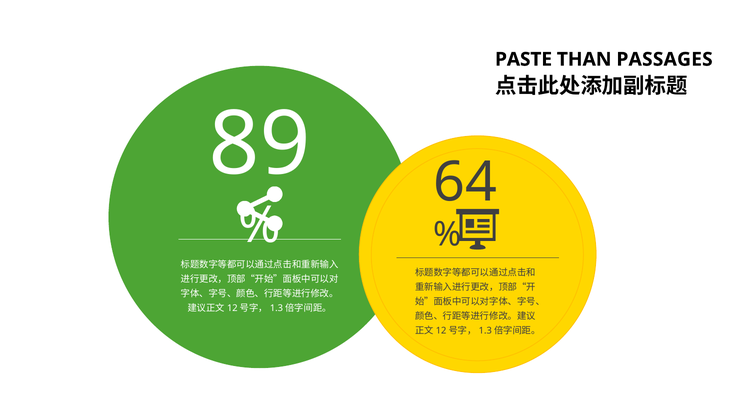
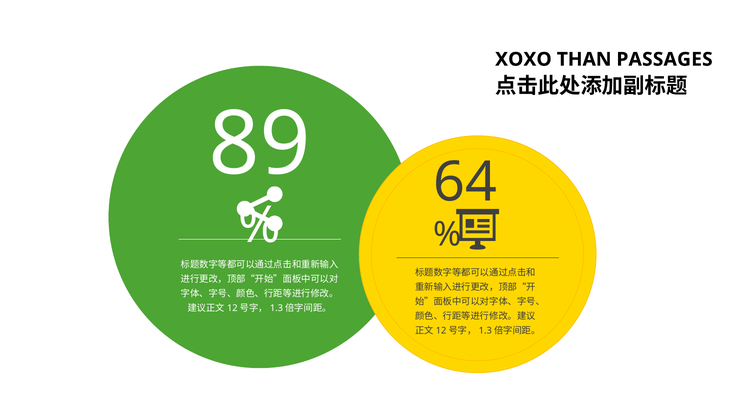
PASTE: PASTE -> XOXO (523, 59)
